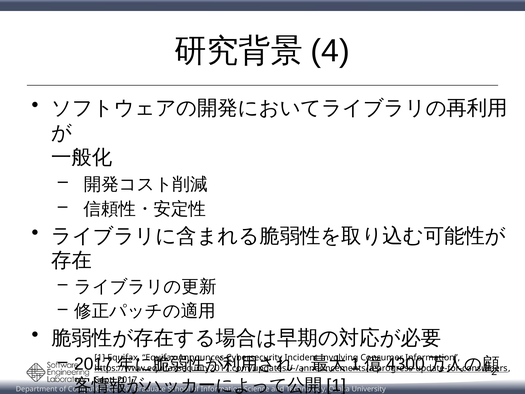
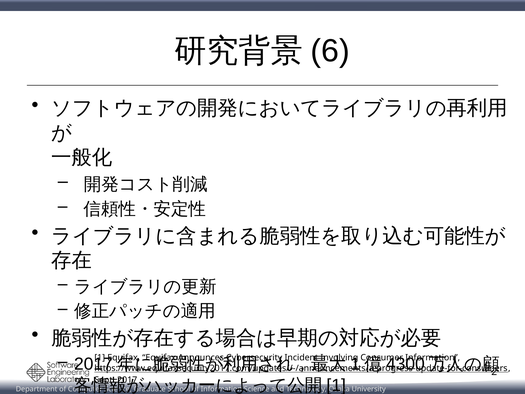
4: 4 -> 6 (330, 51)
